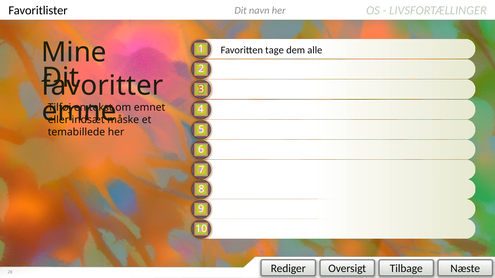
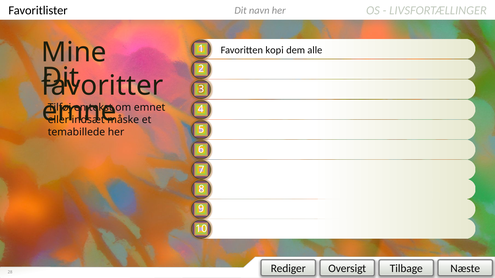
tage: tage -> kopi (275, 50)
